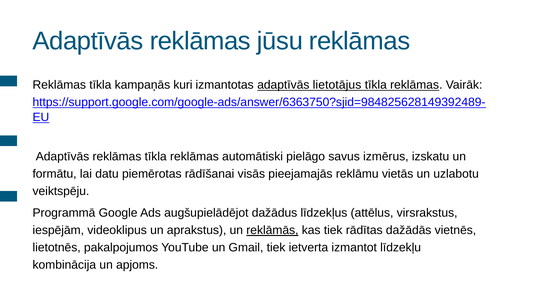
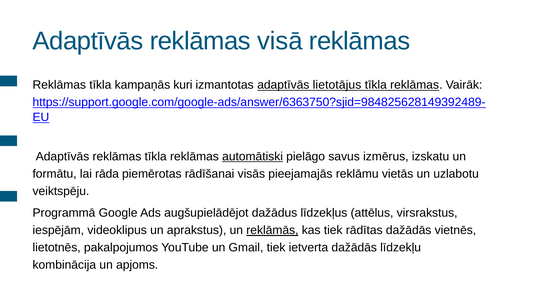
jūsu: jūsu -> visā (280, 41)
automātiski underline: none -> present (253, 157)
datu: datu -> rāda (107, 174)
ietverta izmantot: izmantot -> dažādās (354, 248)
